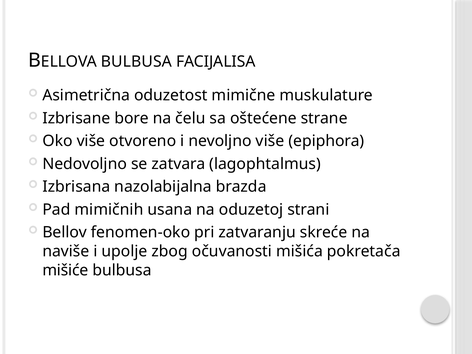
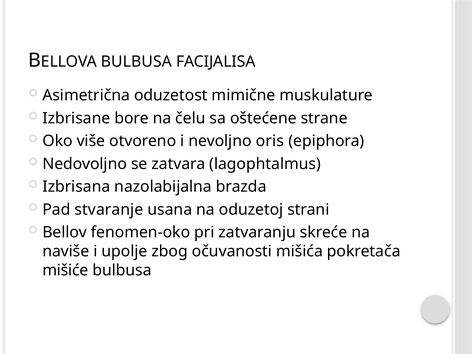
nevoljno više: više -> oris (270, 141)
mimičnih: mimičnih -> stvaranje (109, 210)
